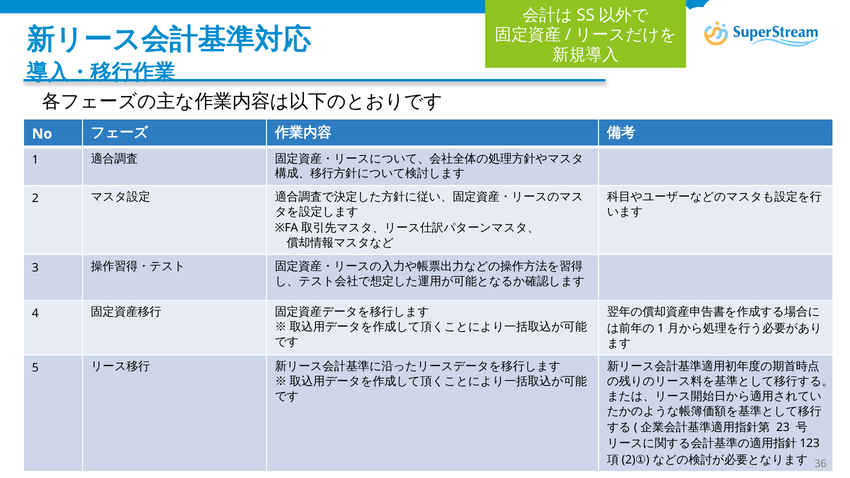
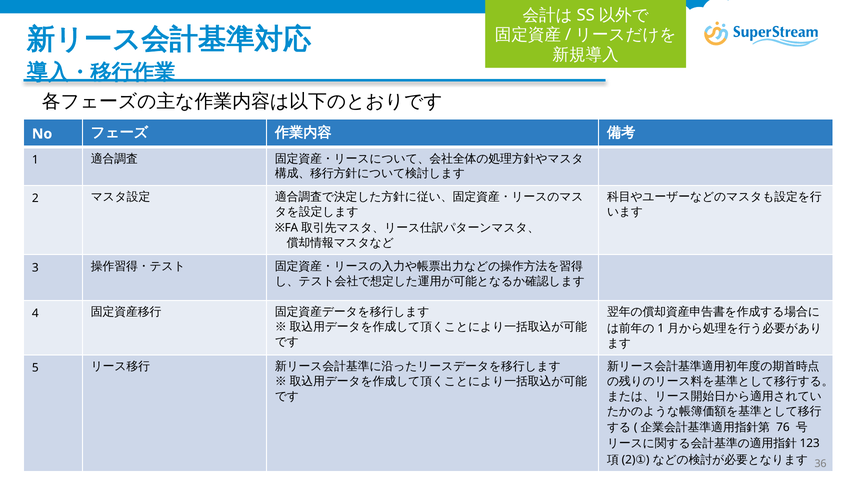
23: 23 -> 76 (783, 427)
